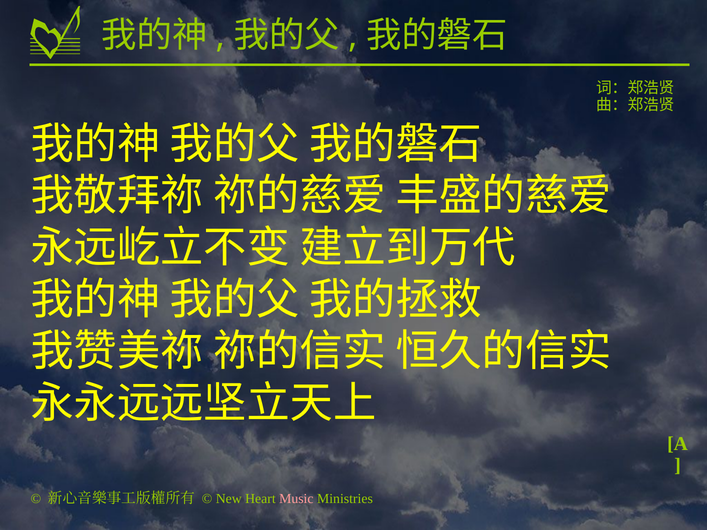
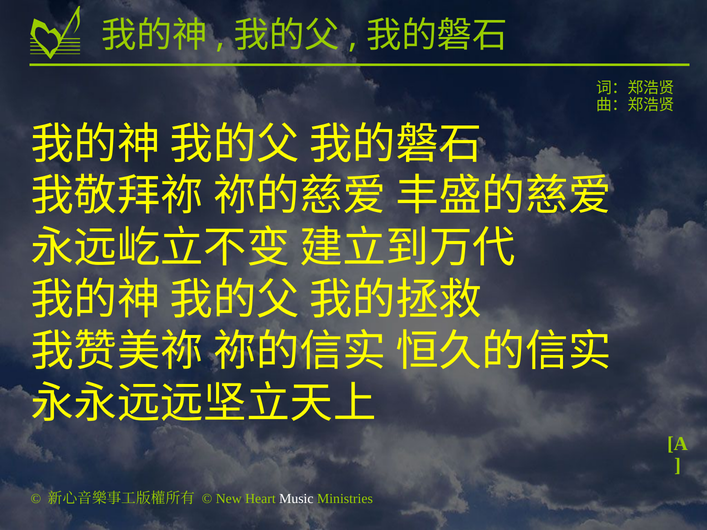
Music colour: pink -> white (296, 499)
